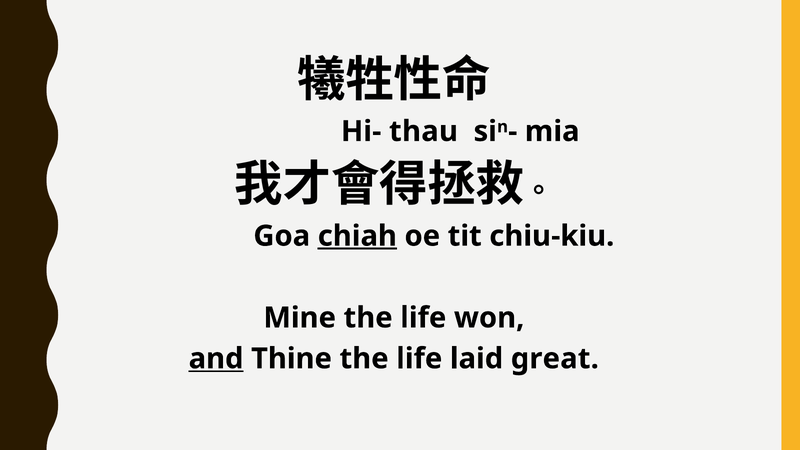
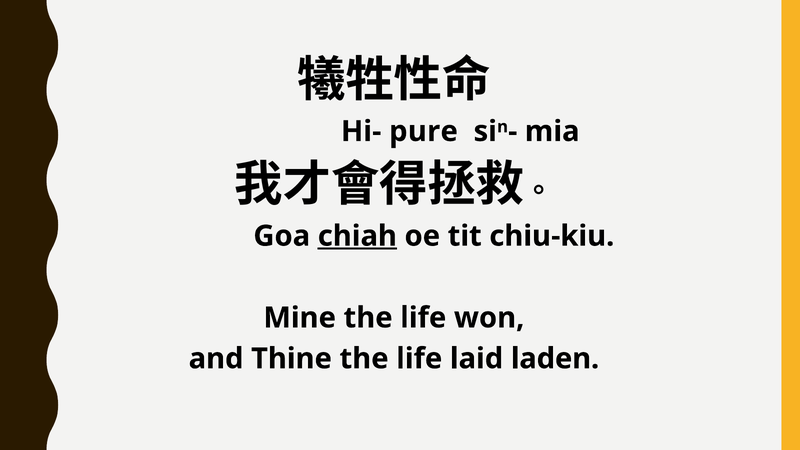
thau: thau -> pure (424, 131)
and underline: present -> none (216, 359)
great: great -> laden (555, 359)
